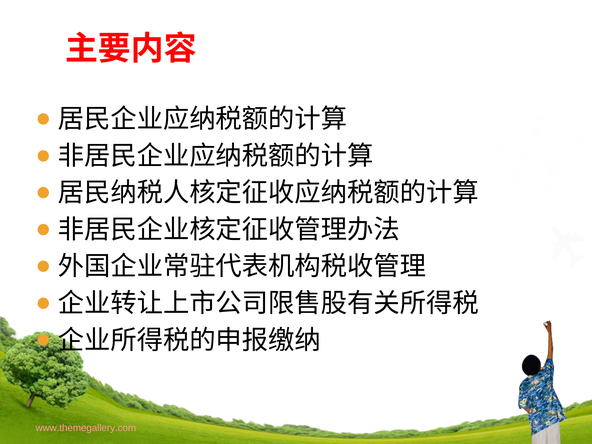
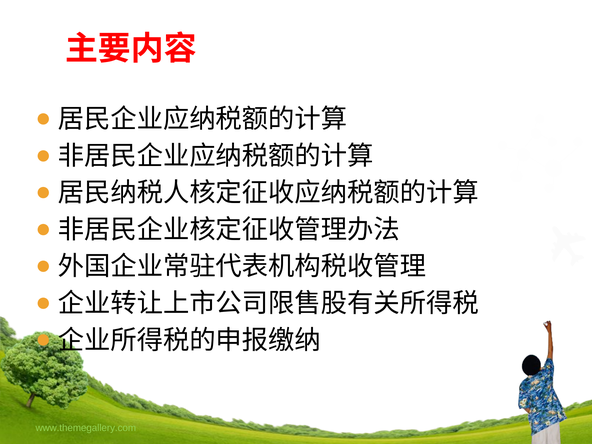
www.themegallery.com colour: pink -> light green (86, 428)
